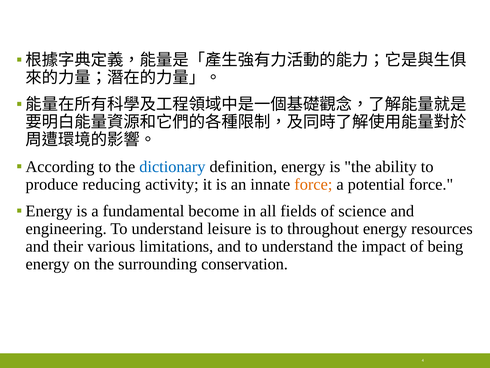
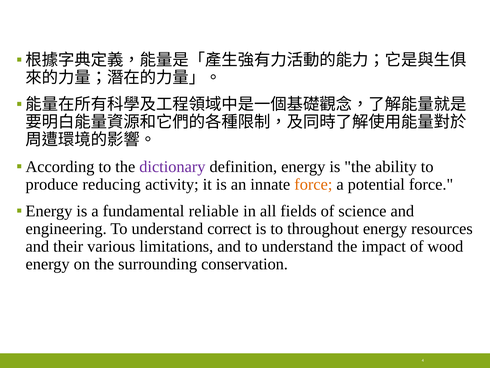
dictionary colour: blue -> purple (172, 166)
become: become -> reliable (214, 211)
leisure: leisure -> correct (229, 228)
being: being -> wood (445, 246)
